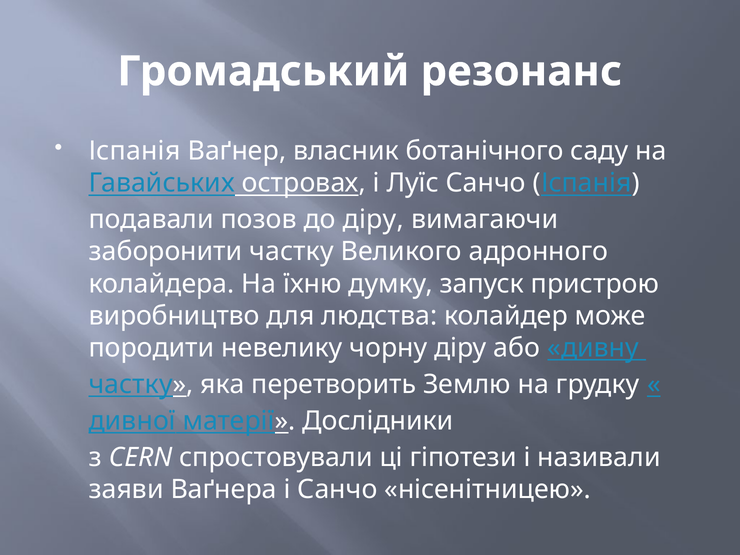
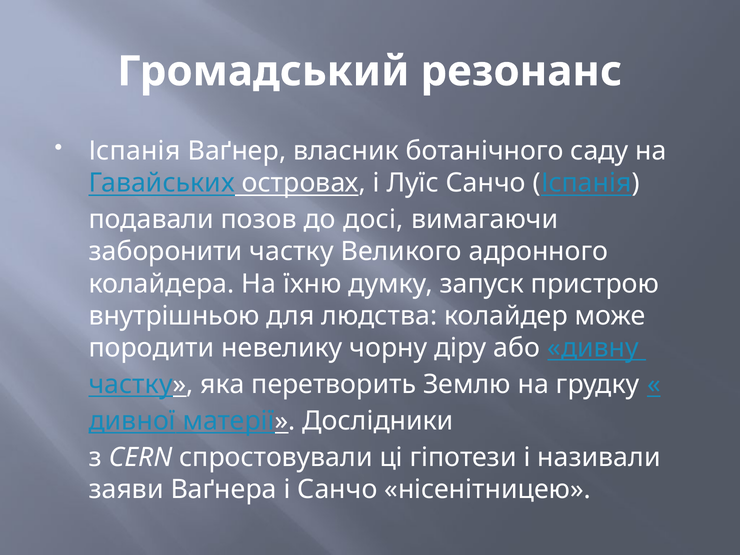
до діру: діру -> досі (373, 220)
виробництво: виробництво -> внутрішньою (174, 316)
